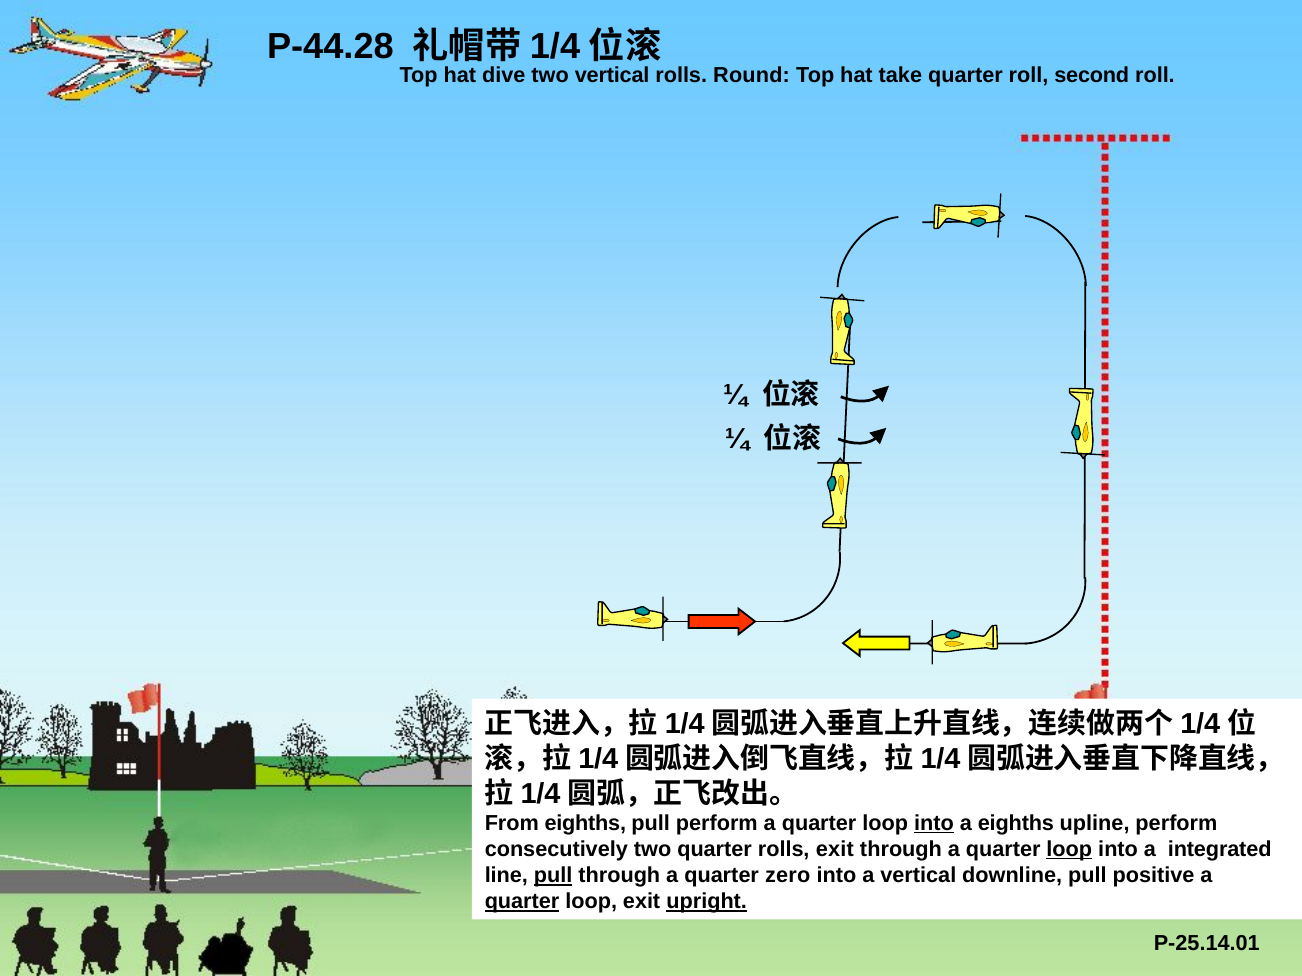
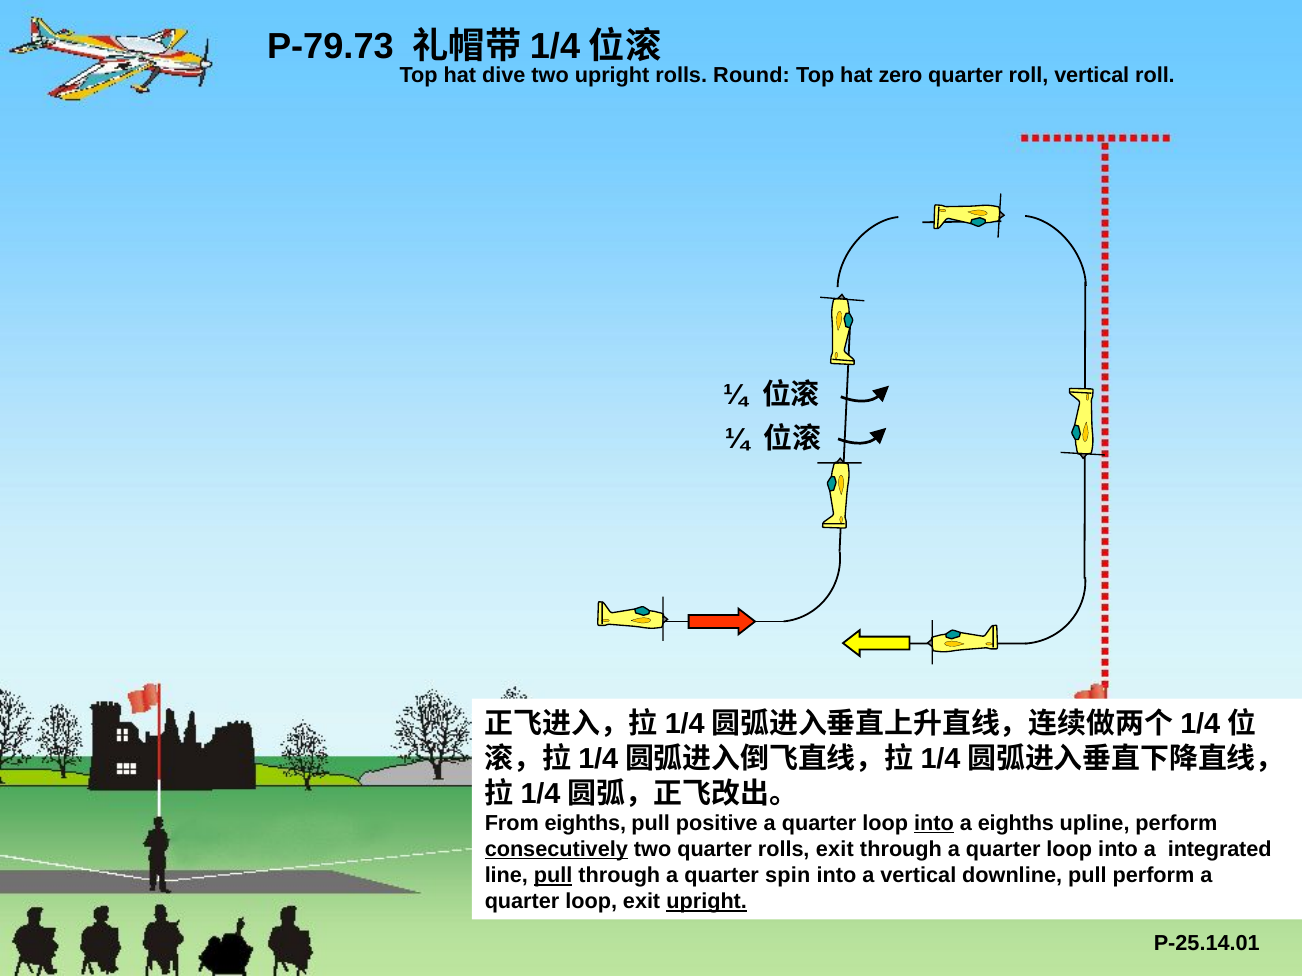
P-44.28: P-44.28 -> P-79.73 (330, 47)
two vertical: vertical -> upright (612, 75)
take: take -> zero (900, 75)
roll second: second -> vertical (1092, 75)
pull perform: perform -> positive (717, 824)
consecutively underline: none -> present (556, 850)
loop underline: present -> none (1069, 850)
zero: zero -> spin (788, 876)
pull positive: positive -> perform (1154, 876)
quarter underline: present -> none (522, 902)
